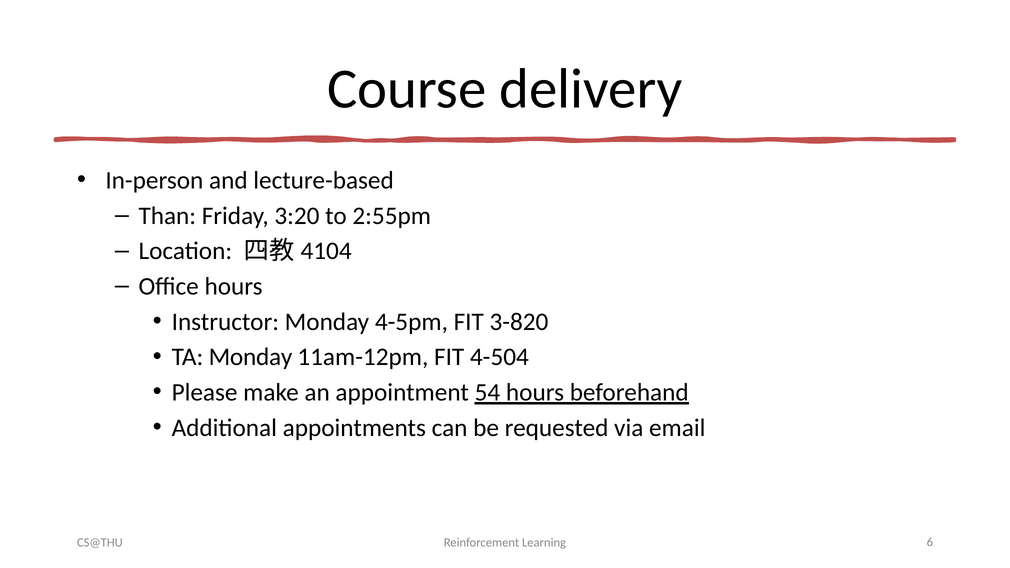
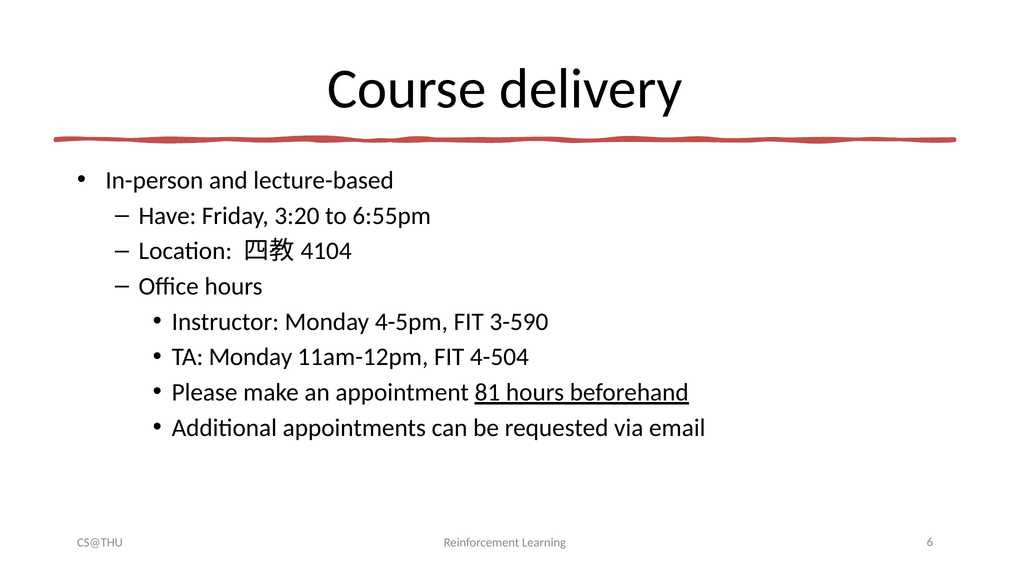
Than: Than -> Have (167, 216)
2:55pm: 2:55pm -> 6:55pm (392, 216)
3-820: 3-820 -> 3-590 (519, 322)
54: 54 -> 81 (487, 393)
